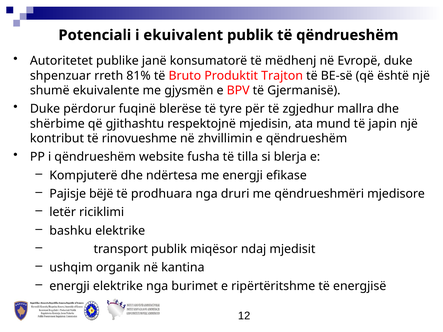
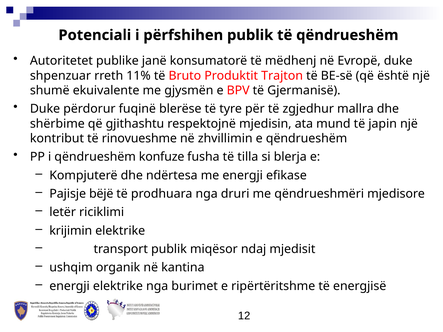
ekuivalent: ekuivalent -> përfshihen (183, 35)
81%: 81% -> 11% (139, 76)
website: website -> konfuze (162, 157)
bashku: bashku -> krijimin (71, 231)
